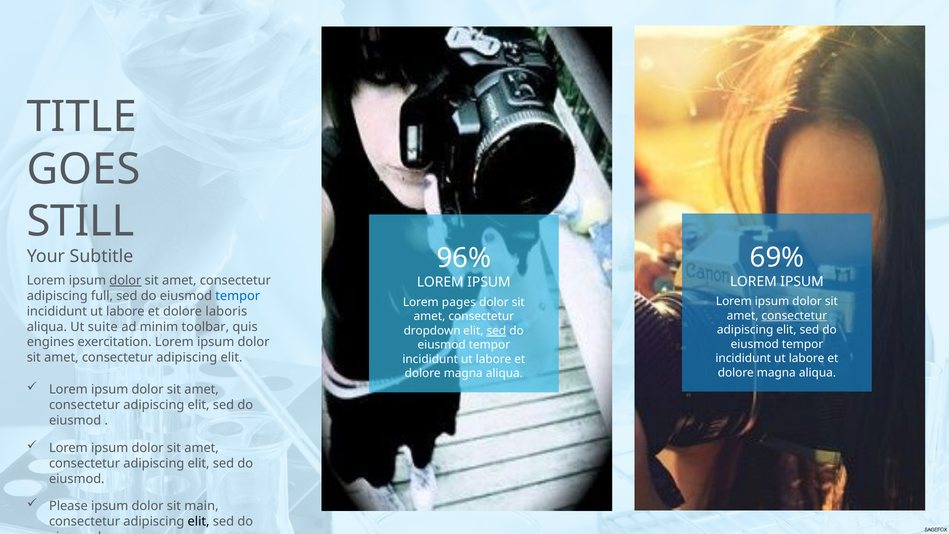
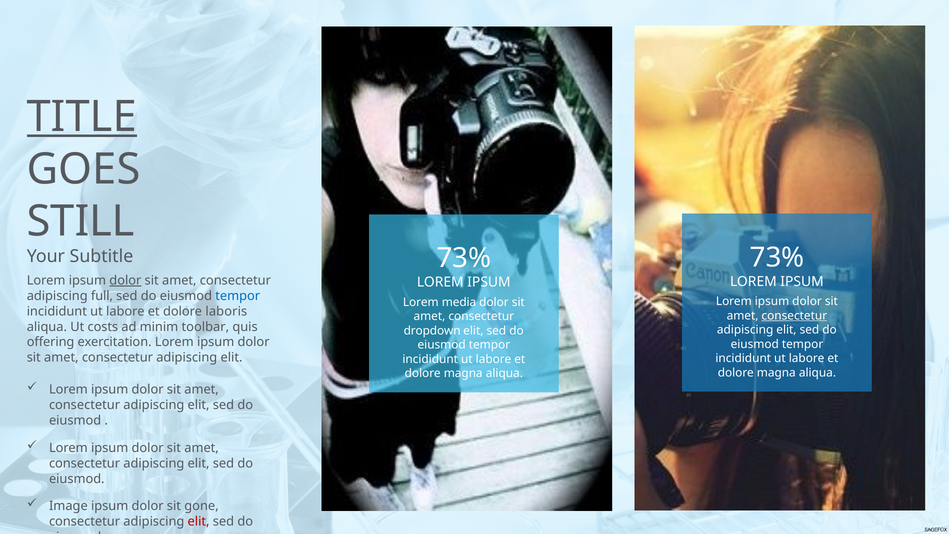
TITLE underline: none -> present (82, 117)
69%: 69% -> 73% (777, 257)
96%: 96% -> 73% (464, 258)
pages: pages -> media (459, 302)
suite: suite -> costs (103, 327)
sed underline: present -> none (496, 331)
engines: engines -> offering (51, 342)
Please: Please -> Image (68, 506)
main: main -> gone (201, 506)
elit colour: black -> red (199, 521)
